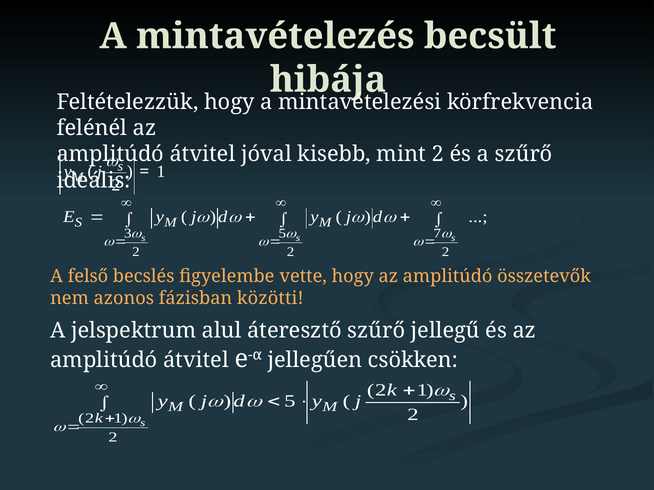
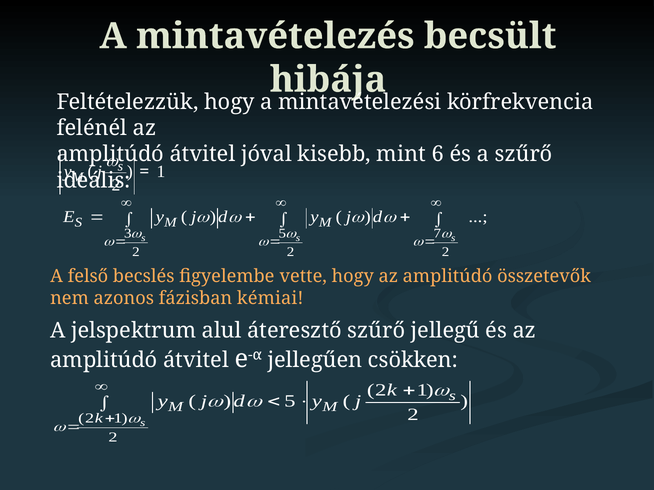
mint 2: 2 -> 6 (438, 154)
közötti: közötti -> kémiai (270, 299)
